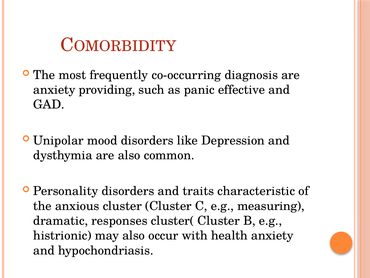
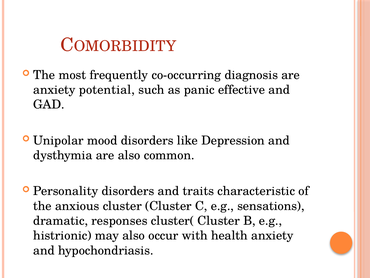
providing: providing -> potential (107, 90)
measuring: measuring -> sensations (271, 206)
